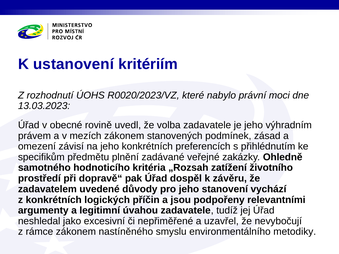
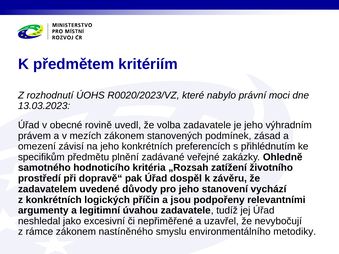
ustanovení: ustanovení -> předmětem (74, 64)
